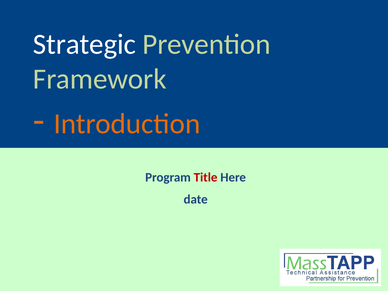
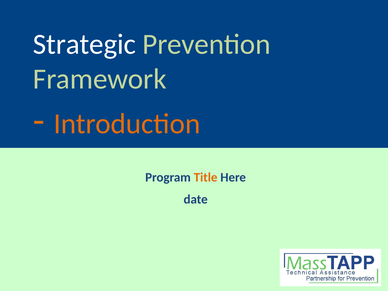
Title colour: red -> orange (206, 177)
